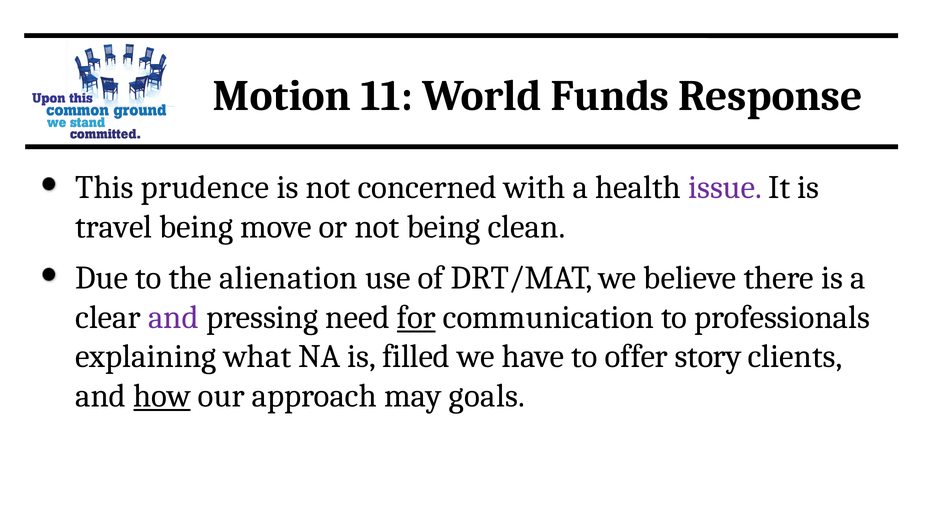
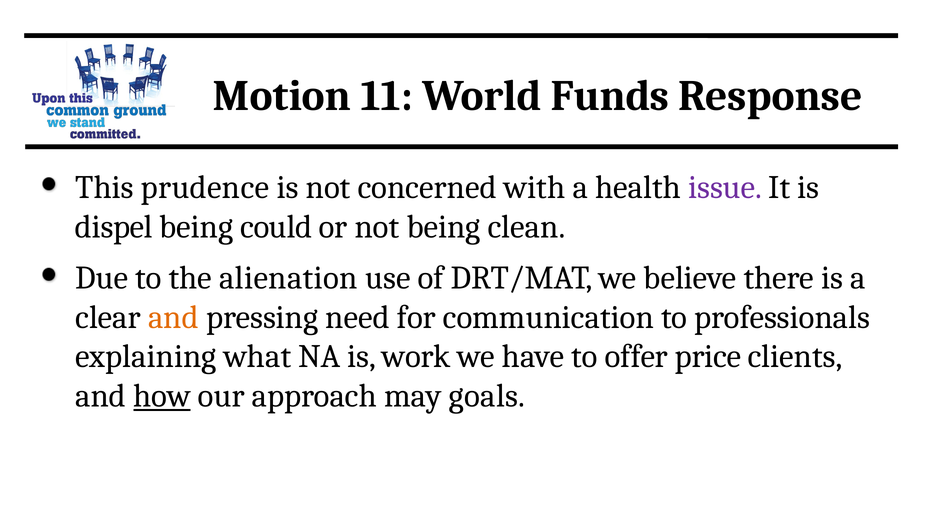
travel: travel -> dispel (114, 227)
move: move -> could (276, 227)
and colour: purple -> orange (173, 317)
for underline: present -> none (416, 317)
filled: filled -> work (416, 357)
story: story -> price (708, 357)
